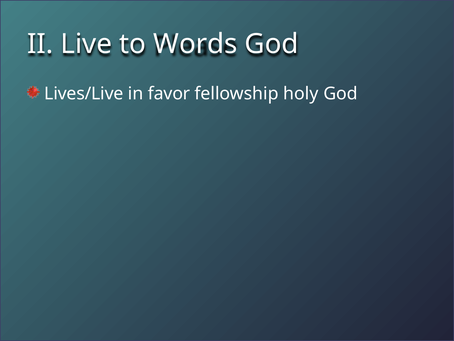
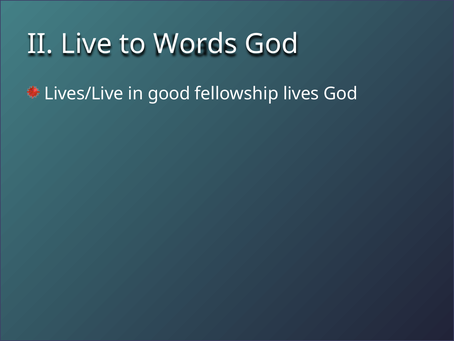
favor: favor -> good (169, 94)
holy: holy -> lives (301, 94)
